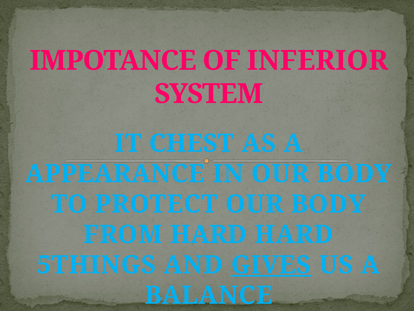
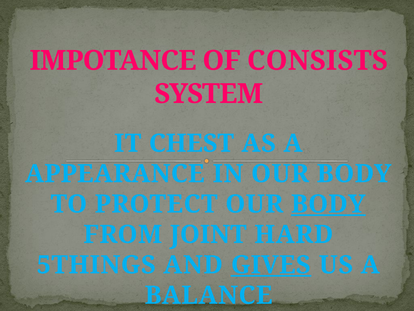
INFERIOR: INFERIOR -> CONSISTS (317, 61)
BODY underline: none -> present (328, 204)
FROM HARD: HARD -> JOINT (208, 234)
